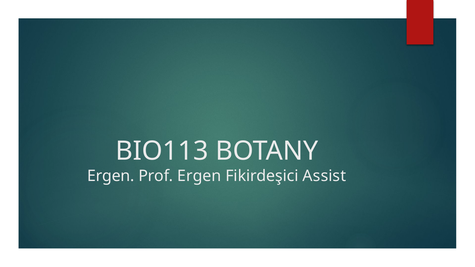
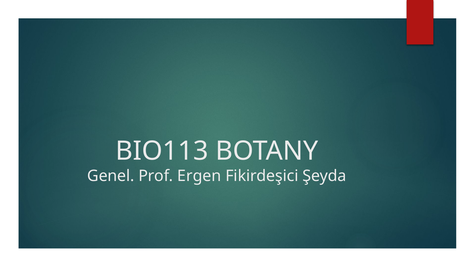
Ergen: Ergen -> Genel (111, 176)
Assist: Assist -> Şeyda (325, 176)
